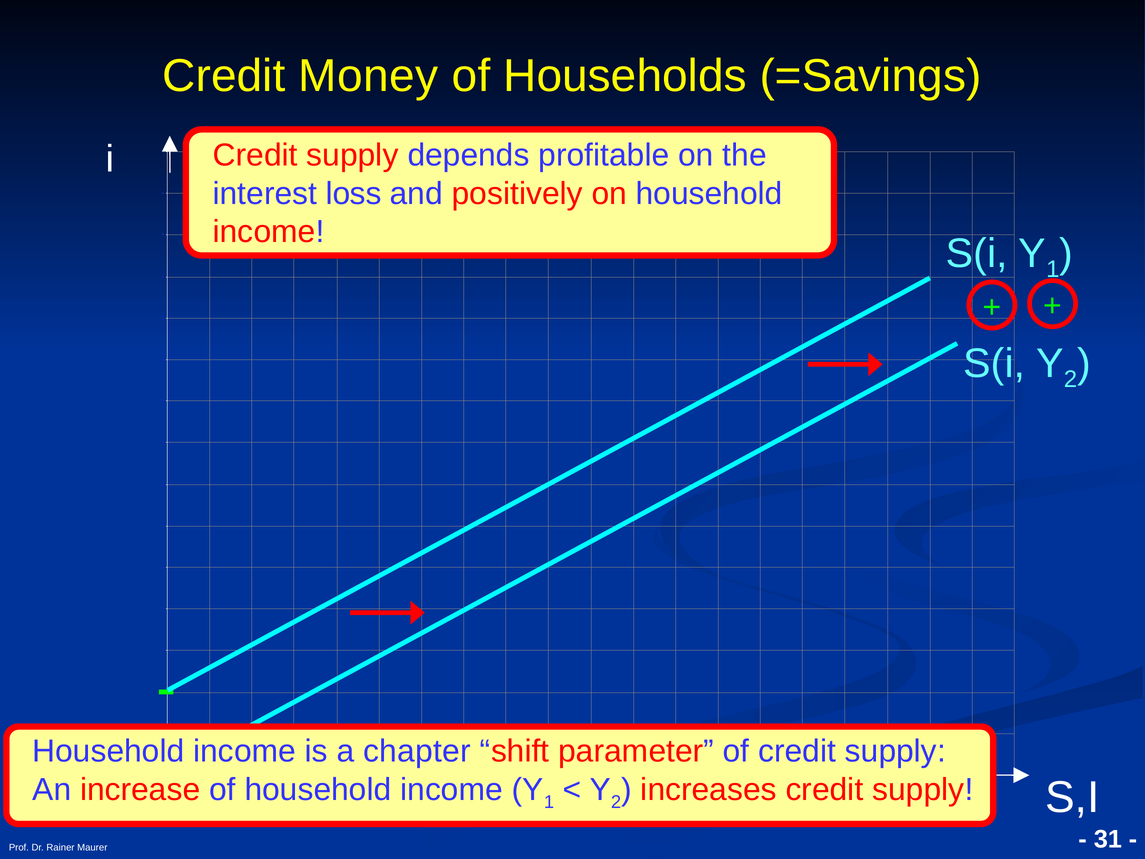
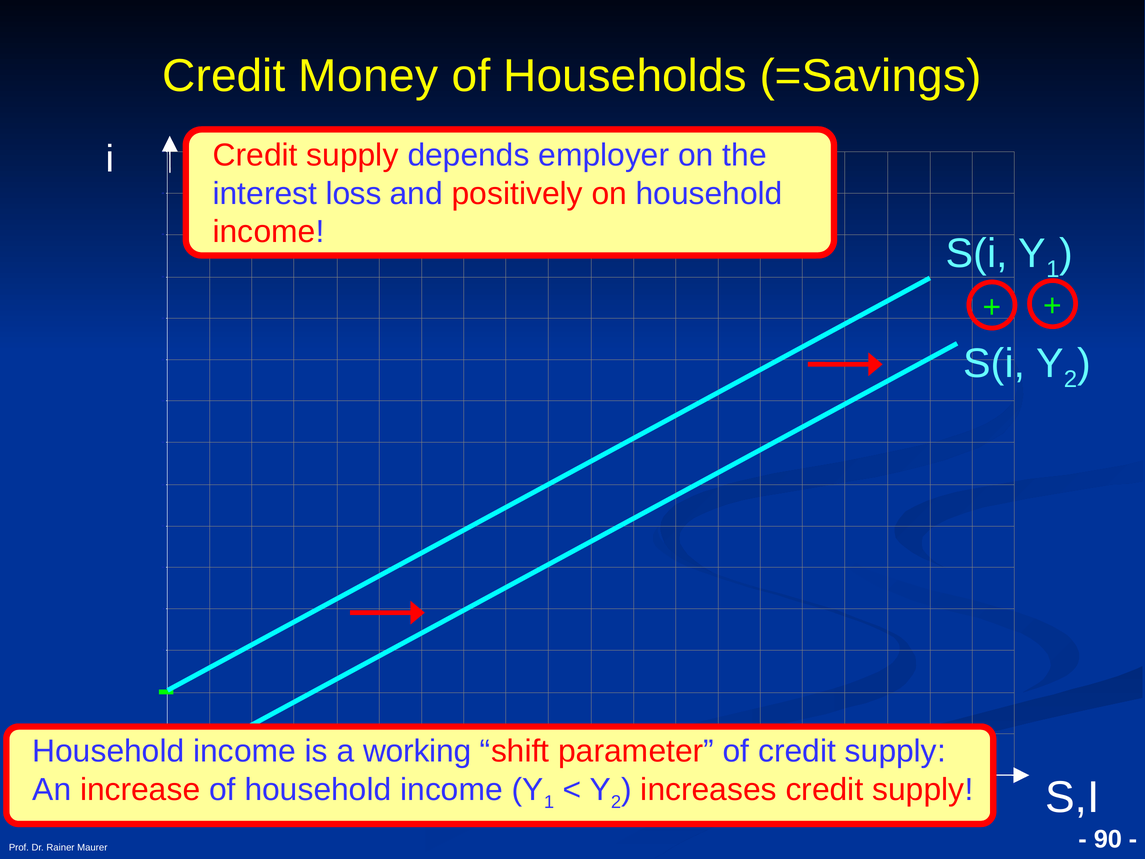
profitable: profitable -> employer (604, 155)
chapter: chapter -> working (417, 751)
31: 31 -> 90 (1108, 839)
